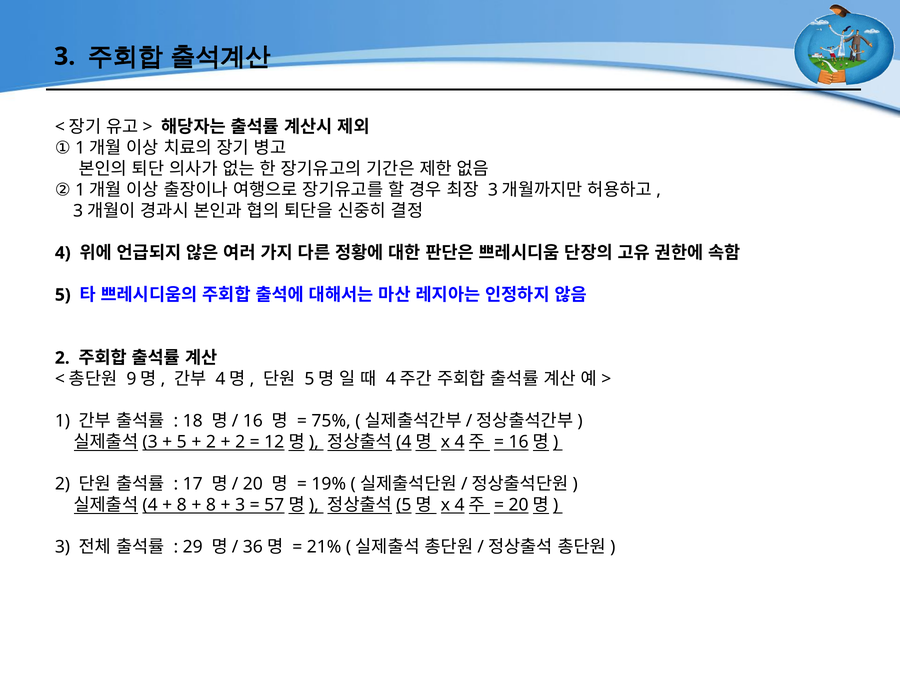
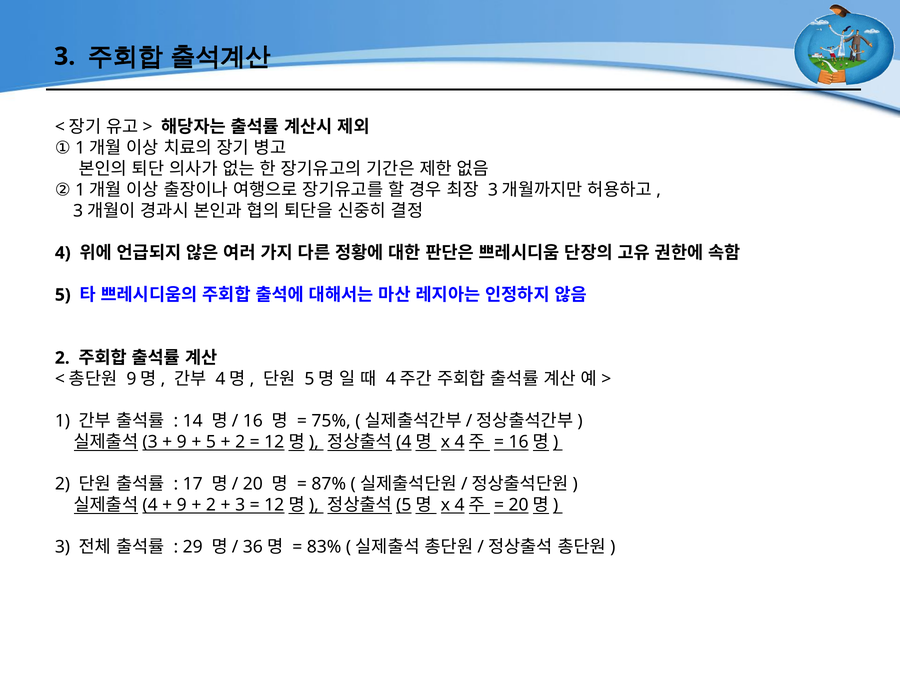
18: 18 -> 14 (193, 421)
5: 5 -> 9 (182, 442)
2: 2 -> 5 (211, 442)
19%: 19% -> 87% (329, 484)
8: 8 -> 9 (182, 505)
8: 8 -> 2 (211, 505)
57: 57 -> 12 (274, 505)
21%: 21% -> 83% (324, 547)
